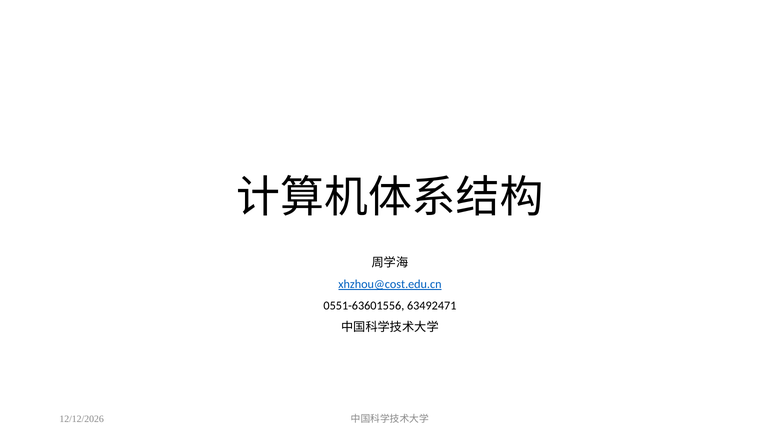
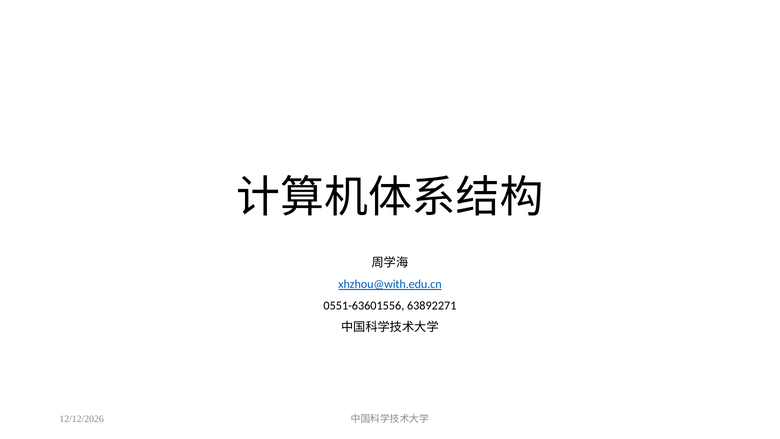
xhzhou@cost.edu.cn: xhzhou@cost.edu.cn -> xhzhou@with.edu.cn (390, 284)
63492471: 63492471 -> 63892271 (432, 305)
